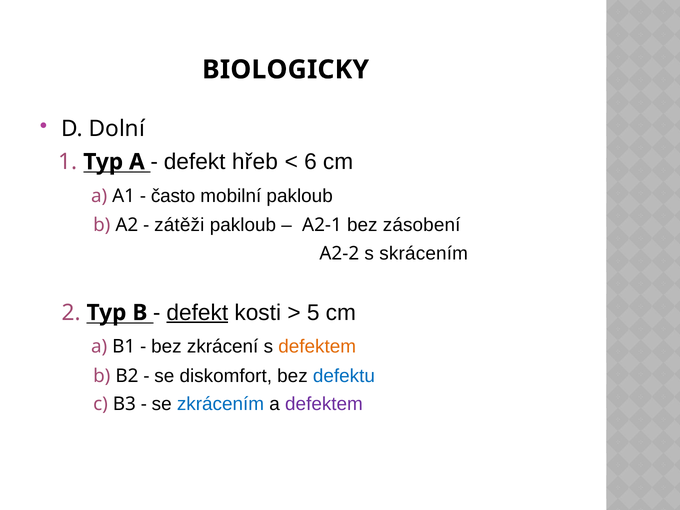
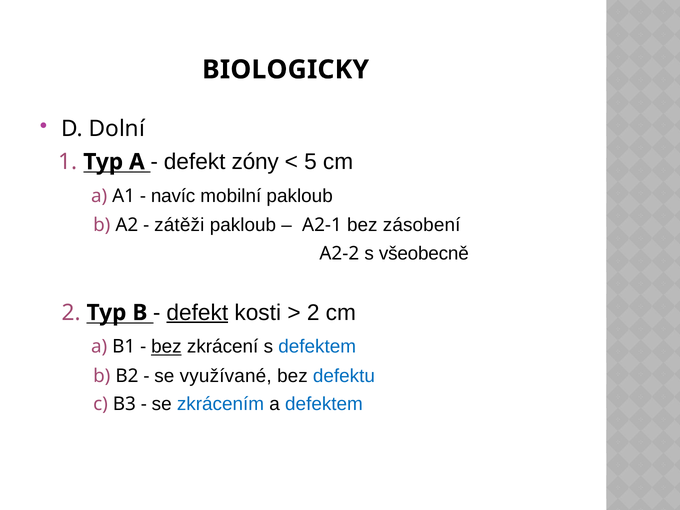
hřeb: hřeb -> zóny (255, 162)
6: 6 -> 5 (310, 162)
často: často -> navíc (173, 196)
skrácením: skrácením -> všeobecně (424, 253)
5: 5 -> 2 (313, 313)
bez underline: none -> present (166, 347)
defektem colour: orange -> blue (317, 347)
diskomfort: diskomfort -> využívané (226, 376)
defektem colour: purple -> blue (324, 404)
